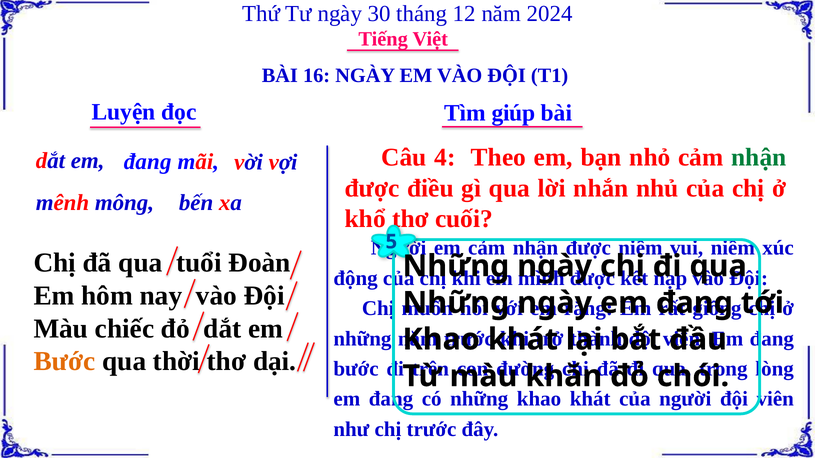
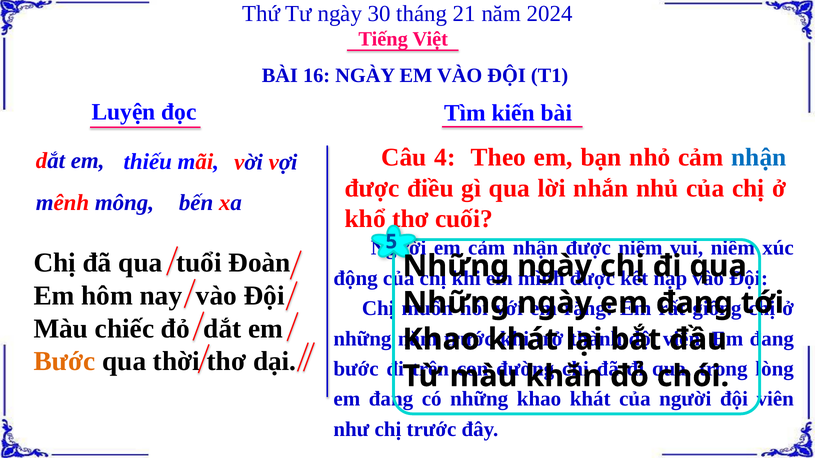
12: 12 -> 21 (464, 14)
giúp: giúp -> kiến (513, 113)
nhận colour: green -> blue (759, 158)
dắt em đang: đang -> thiếu (148, 162)
